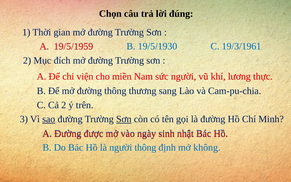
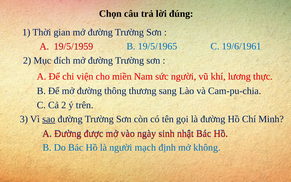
19/5/1930: 19/5/1930 -> 19/5/1965 (157, 46)
19/3/1961: 19/3/1961 -> 19/6/1961 (241, 46)
Sơn underline: present -> none (124, 119)
người thông: thông -> mạch (145, 147)
